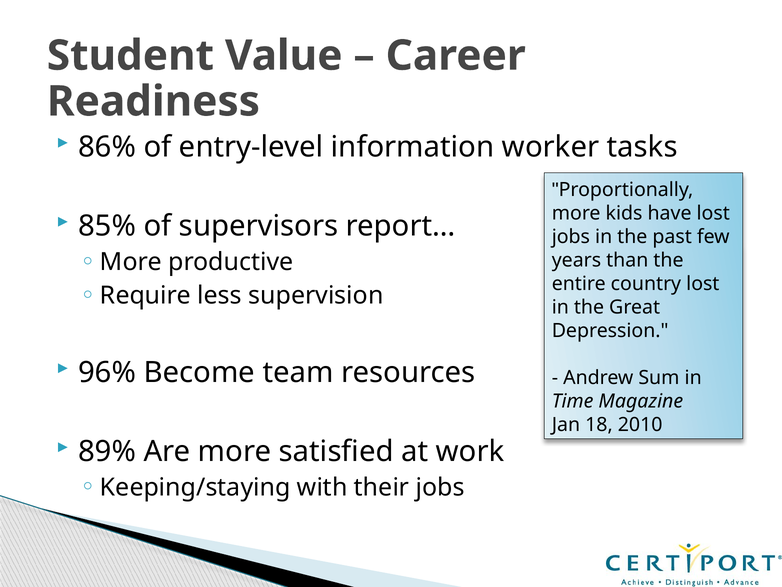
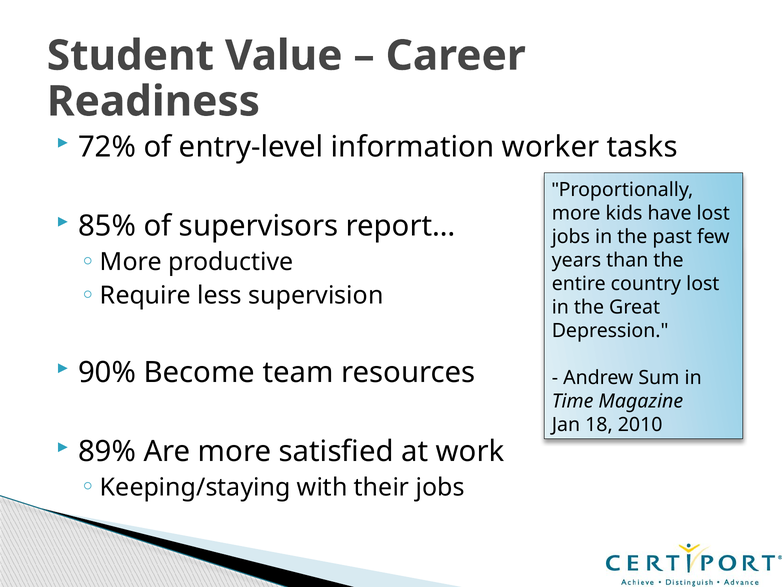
86%: 86% -> 72% (107, 147)
96%: 96% -> 90% (107, 372)
